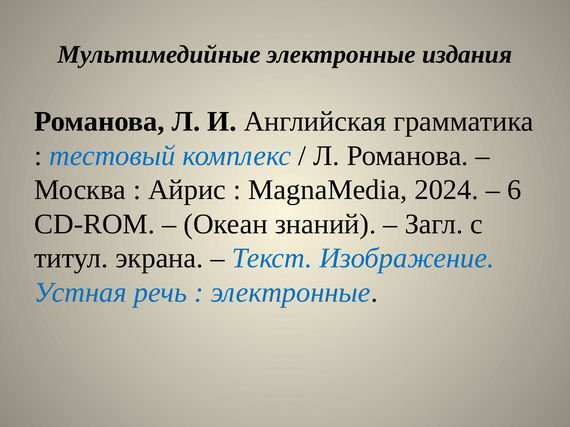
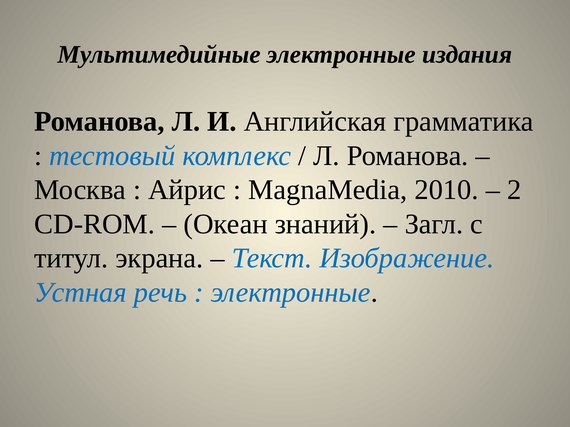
2024: 2024 -> 2010 (447, 190)
6: 6 -> 2 (514, 190)
